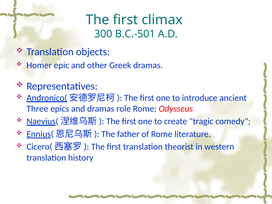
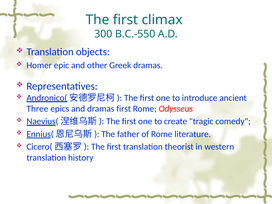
B.C.-501: B.C.-501 -> B.C.-550 (135, 34)
dramas role: role -> first (124, 109)
